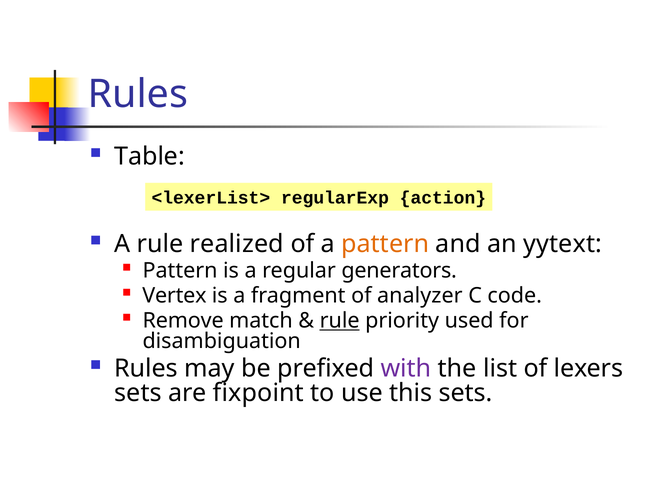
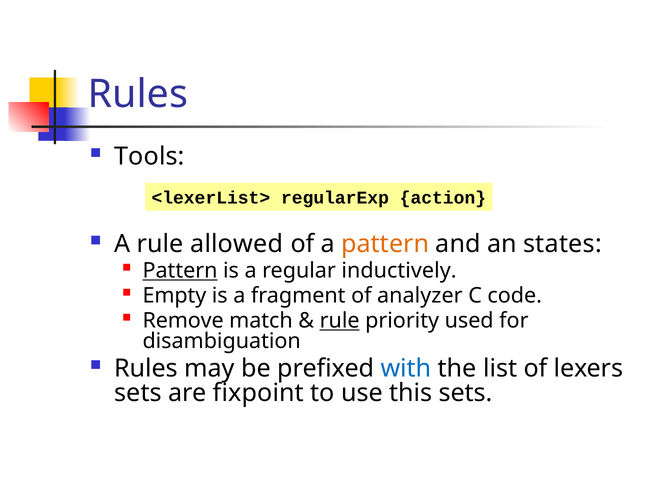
Table: Table -> Tools (149, 157)
realized: realized -> allowed (237, 244)
yytext: yytext -> states (562, 244)
Pattern underline: none -> present (180, 271)
generators: generators -> inductively (399, 271)
Vertex: Vertex -> Empty (174, 296)
with colour: purple -> blue (406, 369)
